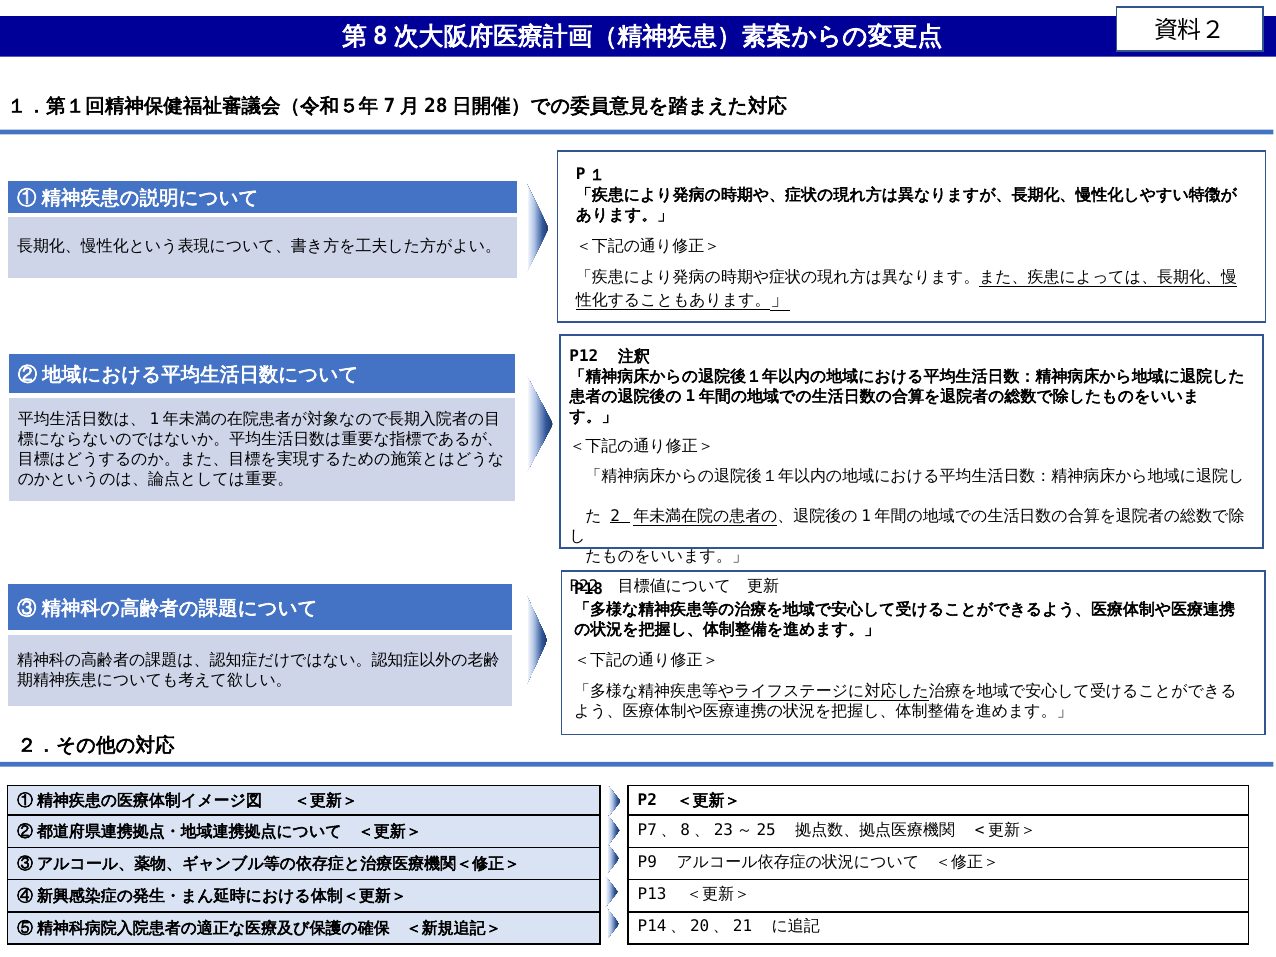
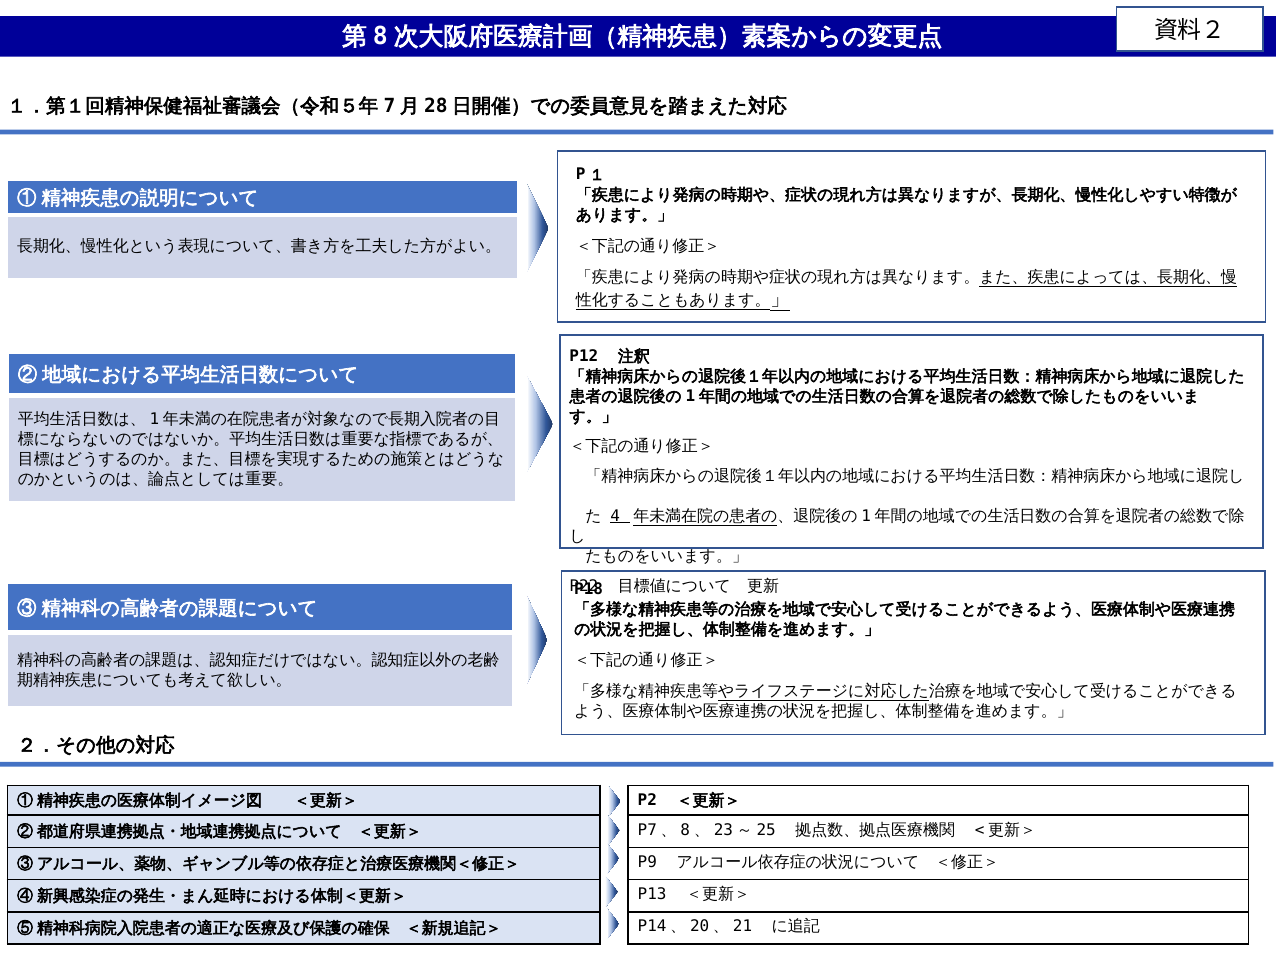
2: 2 -> 4 (615, 516)
